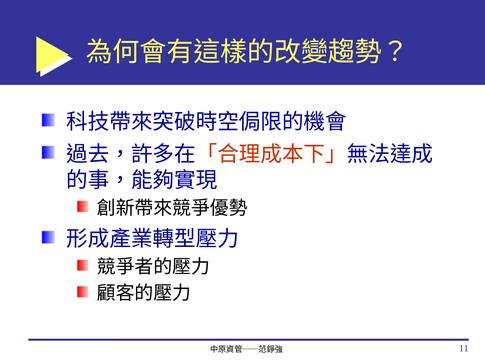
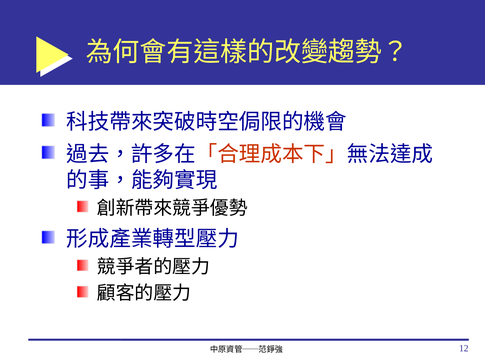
11: 11 -> 12 (464, 348)
